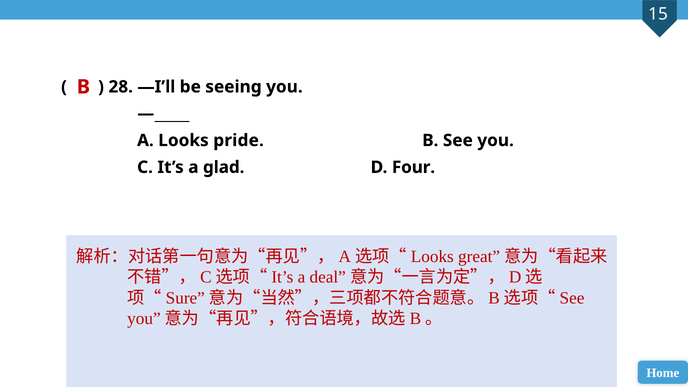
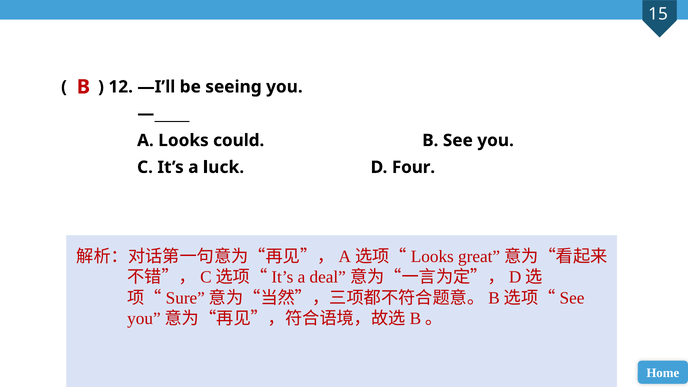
28: 28 -> 12 (121, 87)
pride: pride -> could (239, 140)
glad: glad -> luck (224, 167)
